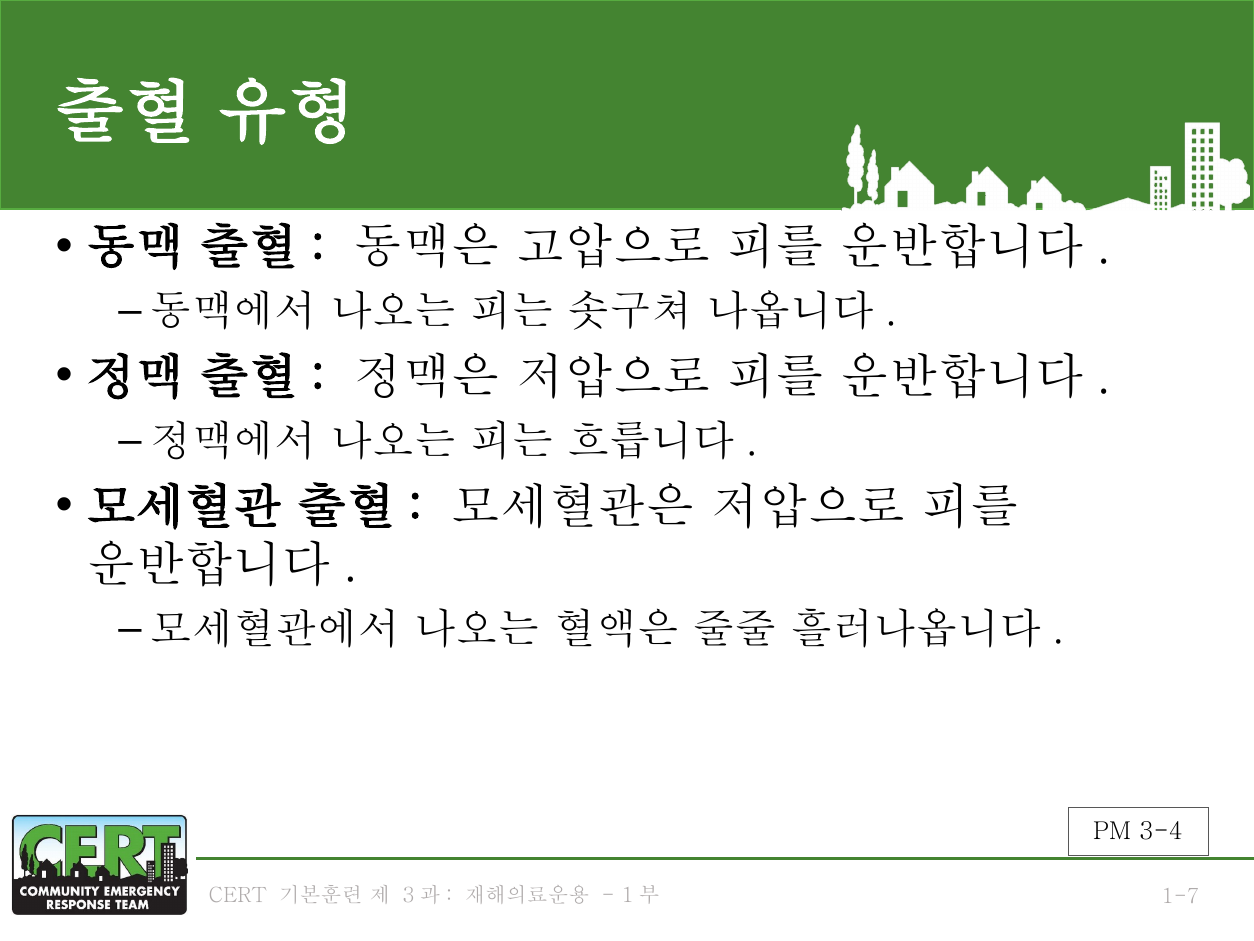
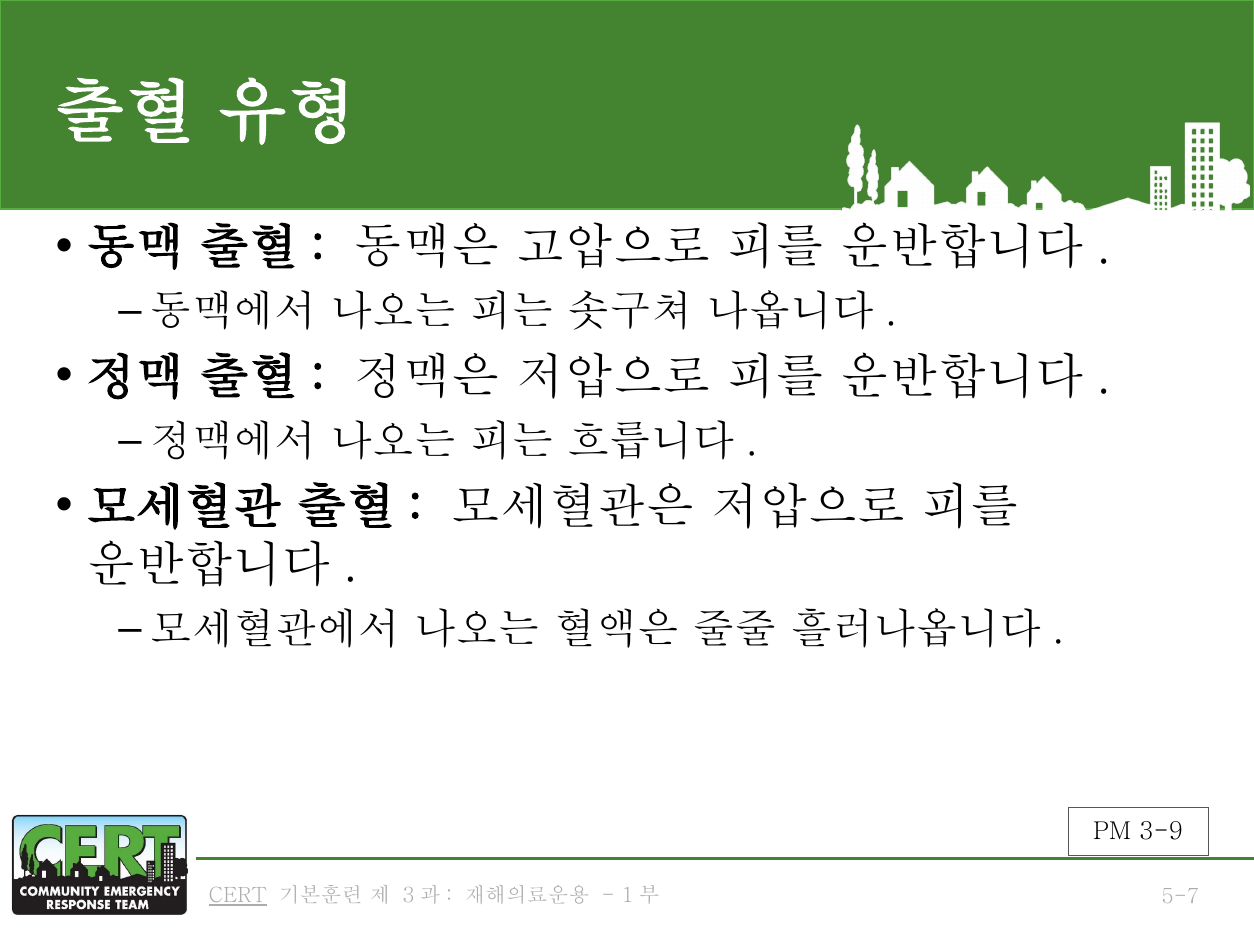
3-4: 3-4 -> 3-9 (1161, 831)
CERT underline: none -> present (238, 896)
1-7: 1-7 -> 5-7 (1180, 896)
